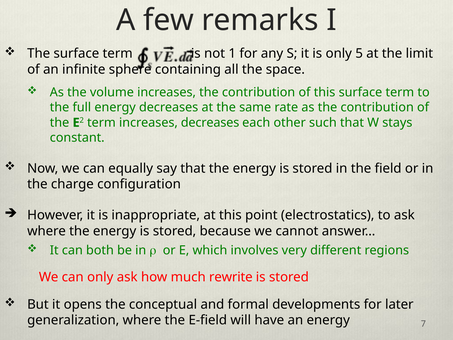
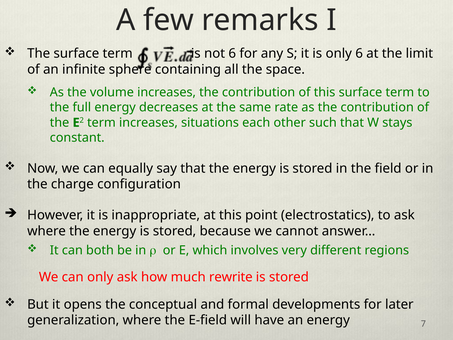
not 1: 1 -> 6 (232, 53)
only 5: 5 -> 6 (359, 53)
increases decreases: decreases -> situations (210, 123)
